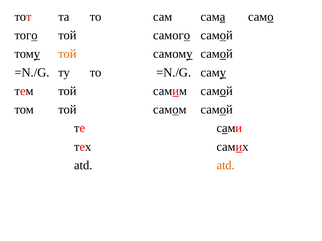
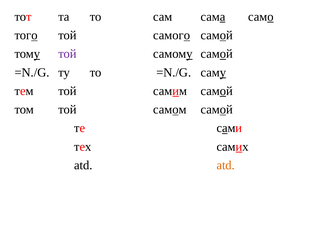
той colour: orange -> purple (67, 54)
